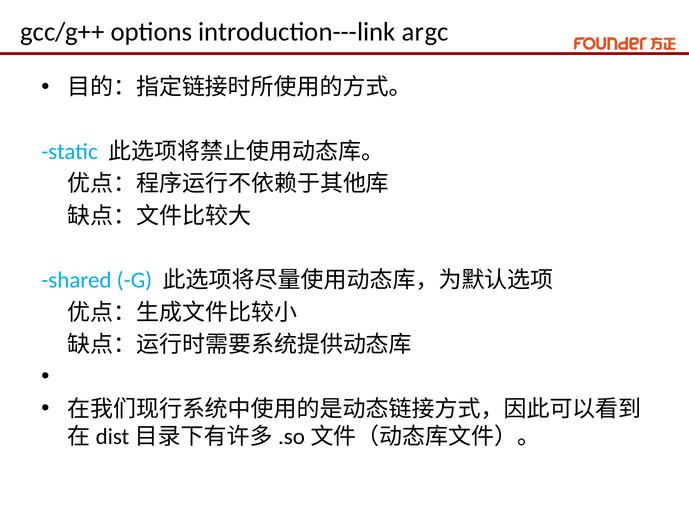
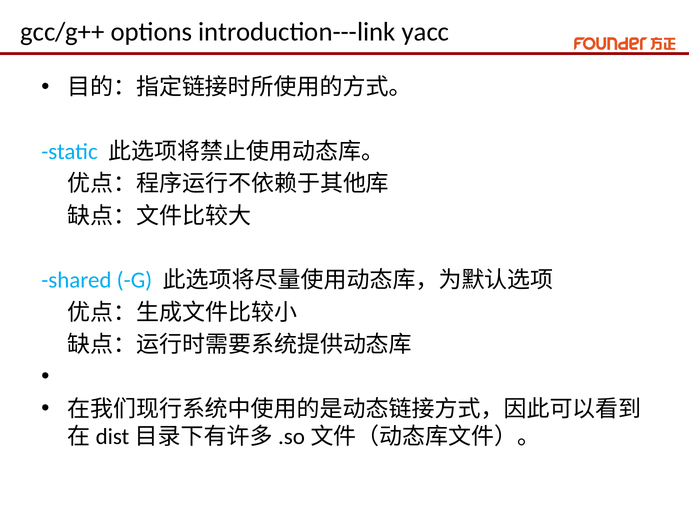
argc: argc -> yacc (425, 32)
